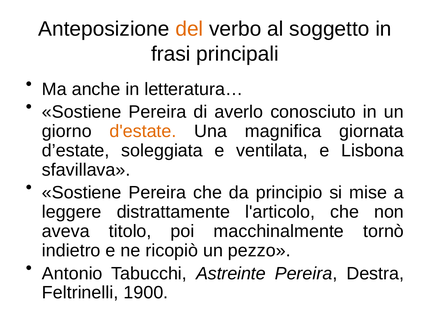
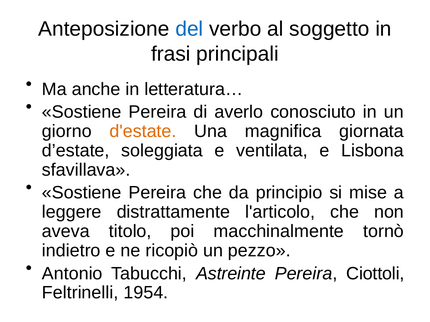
del colour: orange -> blue (189, 29)
Destra: Destra -> Ciottoli (375, 274)
1900: 1900 -> 1954 (146, 293)
